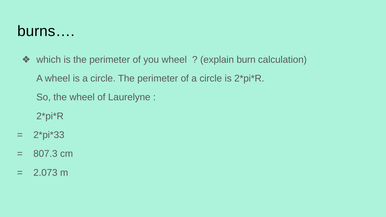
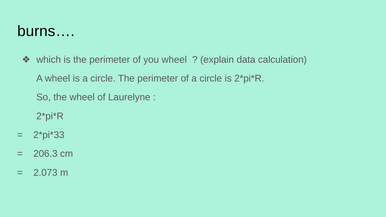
burn: burn -> data (246, 60)
807.3: 807.3 -> 206.3 (45, 154)
